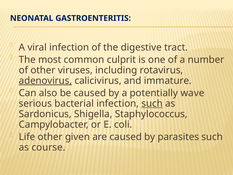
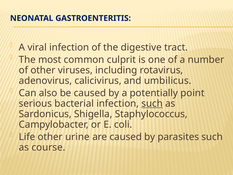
adenovirus underline: present -> none (45, 81)
immature: immature -> umbilicus (168, 81)
wave: wave -> point (192, 93)
given: given -> urine (77, 137)
